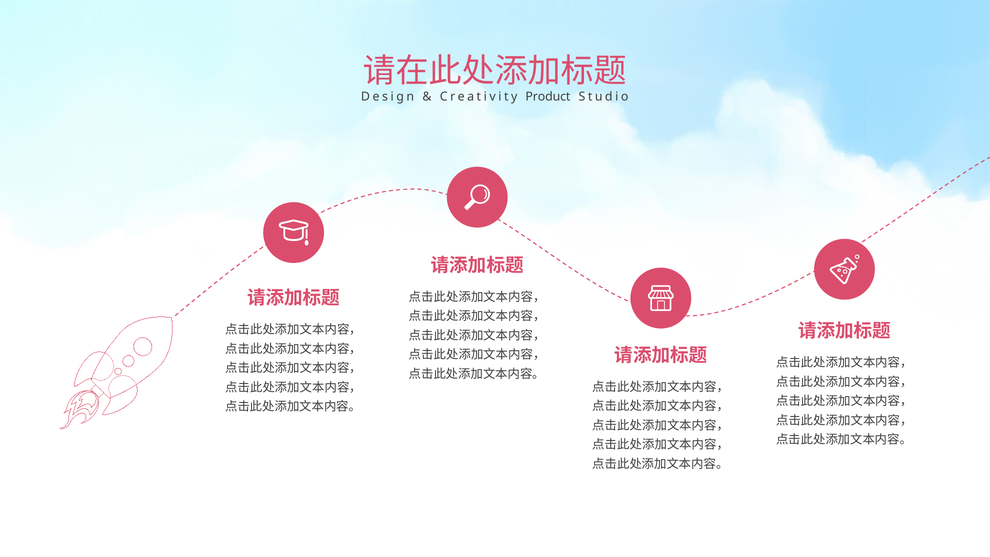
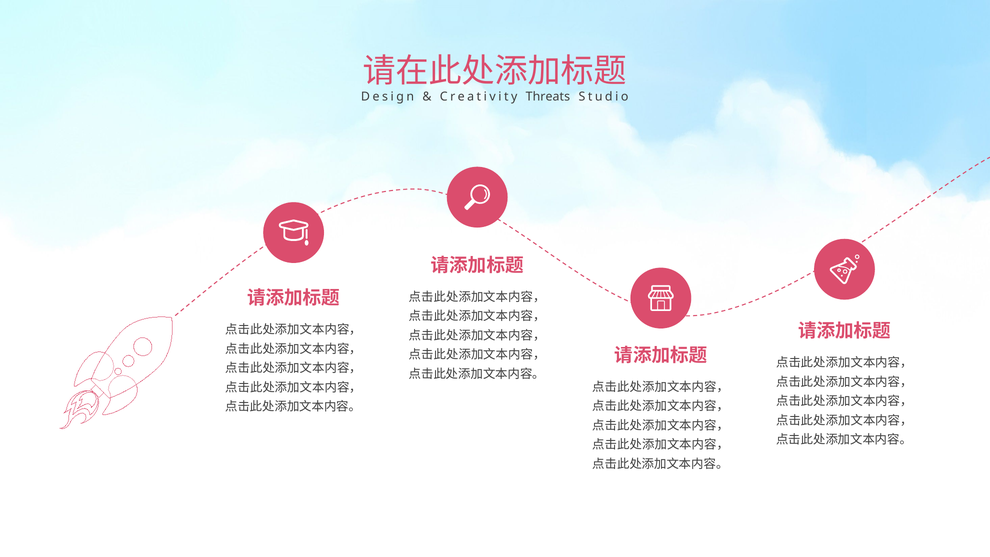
Product: Product -> Threats (548, 96)
